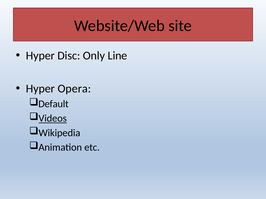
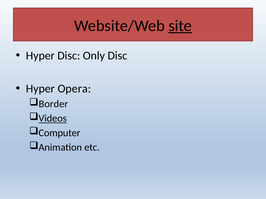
site underline: none -> present (180, 26)
Only Line: Line -> Disc (117, 56)
Default: Default -> Border (53, 104)
Wikipedia: Wikipedia -> Computer (59, 133)
